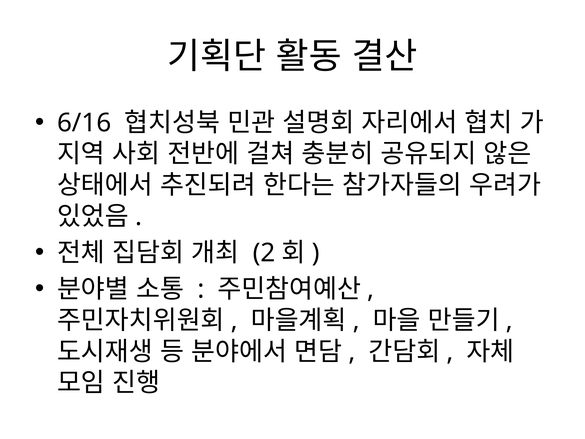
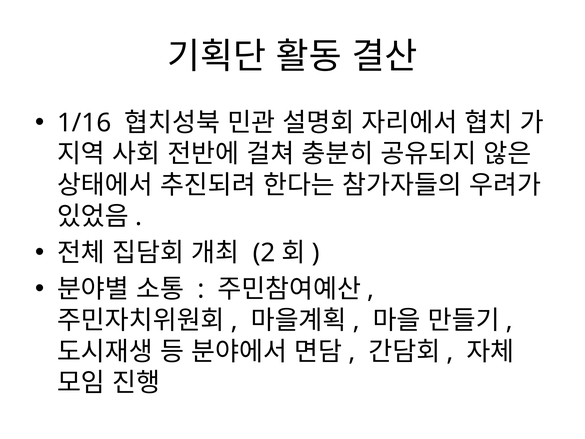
6/16: 6/16 -> 1/16 (84, 123)
